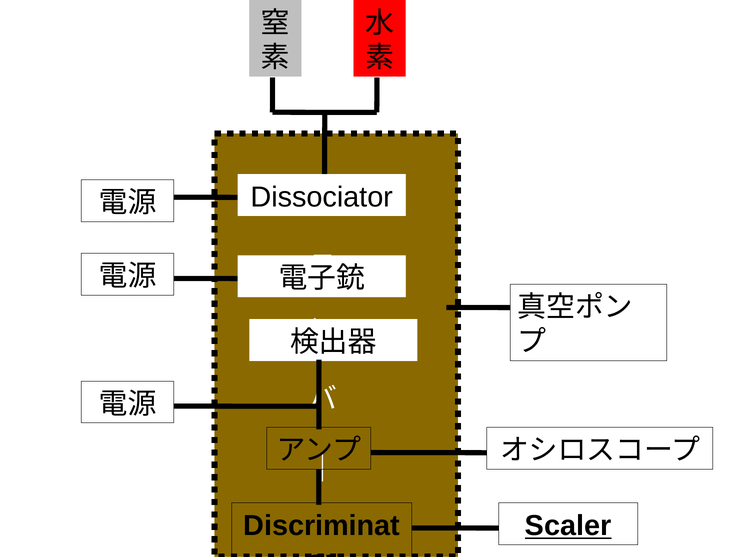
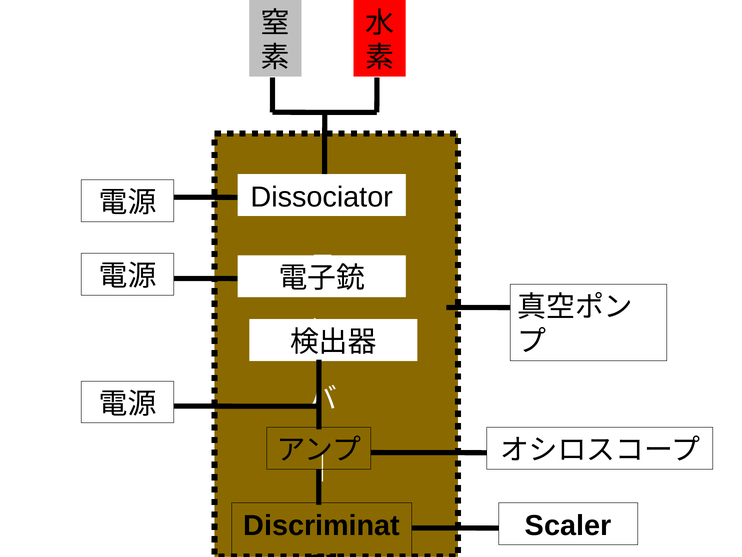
Scaler underline: present -> none (568, 525)
